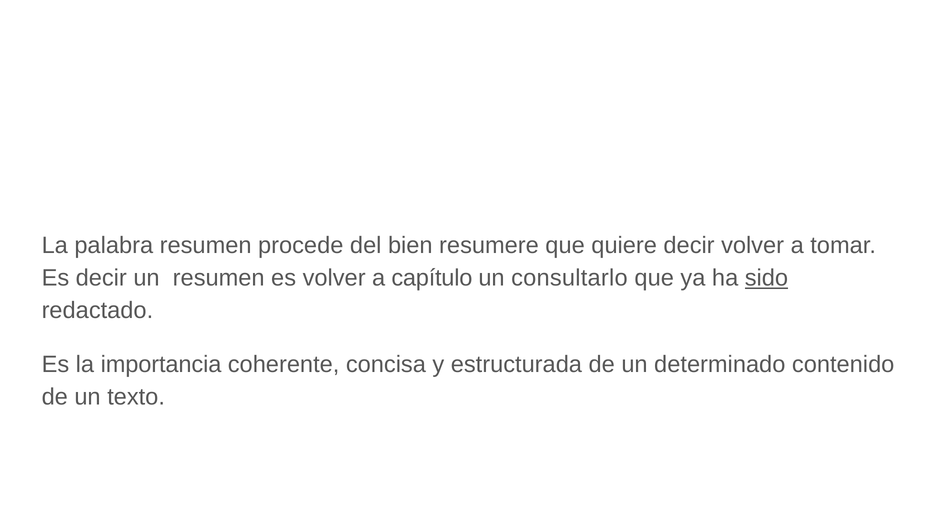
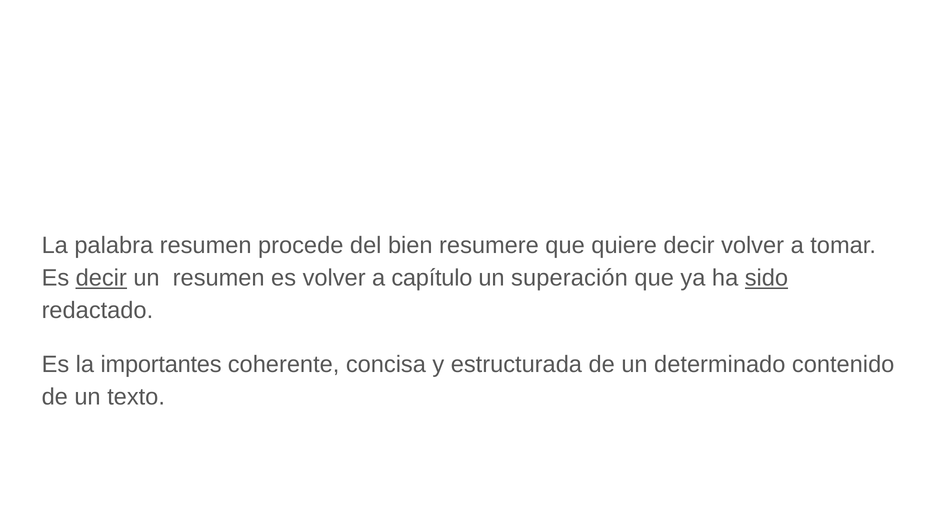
decir underline: none -> present (101, 278)
consultarlo: consultarlo -> superación (569, 278)
importancia: importancia -> importantes (161, 364)
